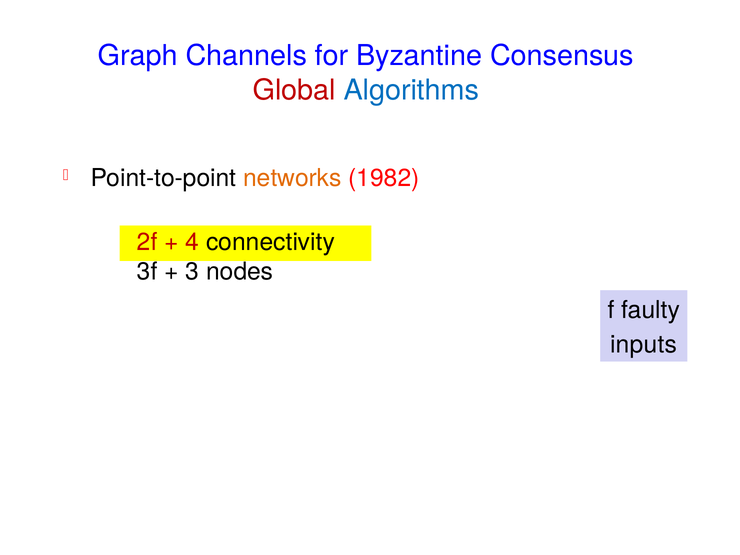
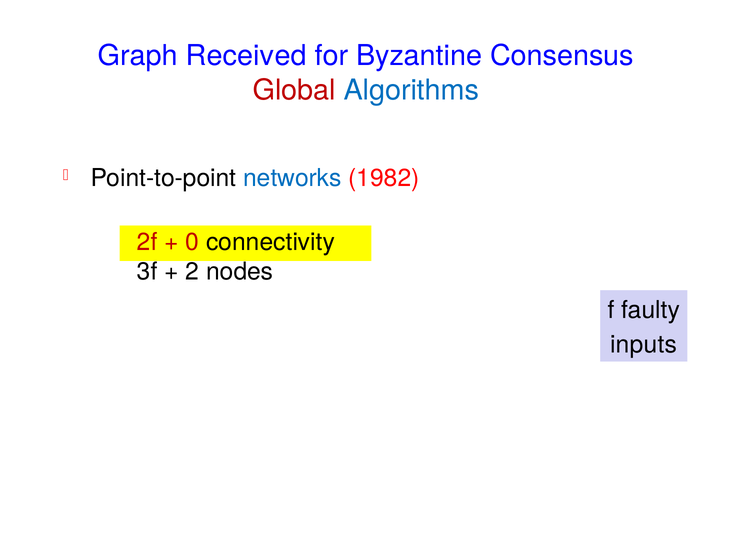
Channels: Channels -> Received (246, 56)
networks colour: orange -> blue (292, 178)
4: 4 -> 0 (192, 242)
3: 3 -> 2 (192, 272)
